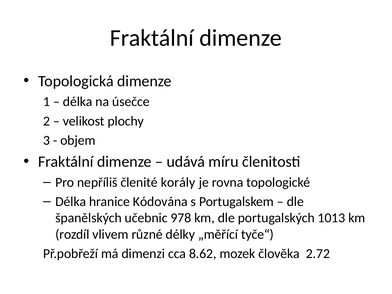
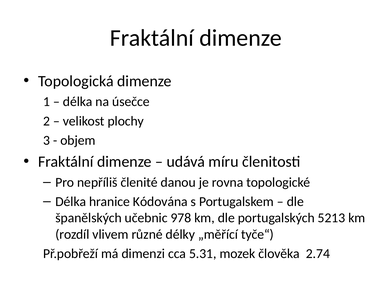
korály: korály -> danou (178, 182)
1013: 1013 -> 5213 (331, 218)
8.62: 8.62 -> 5.31 (203, 254)
2.72: 2.72 -> 2.74 (318, 254)
